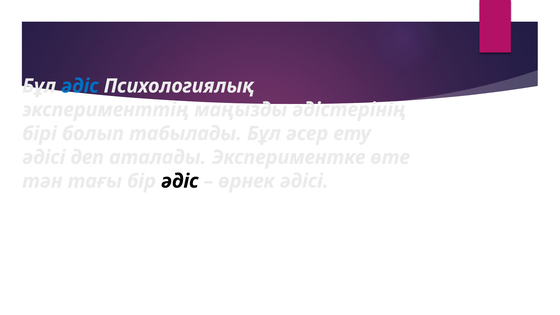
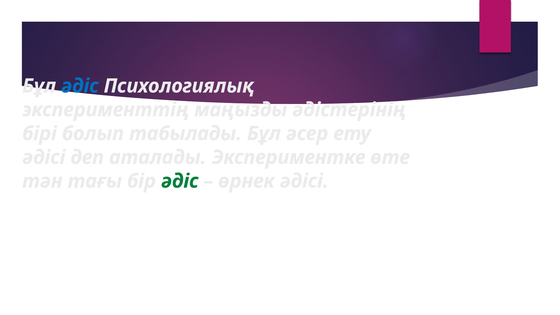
әдіс colour: black -> green (180, 181)
